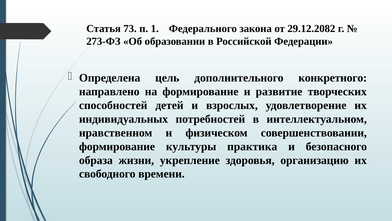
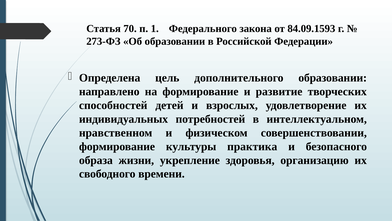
73: 73 -> 70 (130, 29)
29.12.2082: 29.12.2082 -> 84.09.1593 (311, 29)
дополнительного конкретного: конкретного -> образовании (333, 78)
